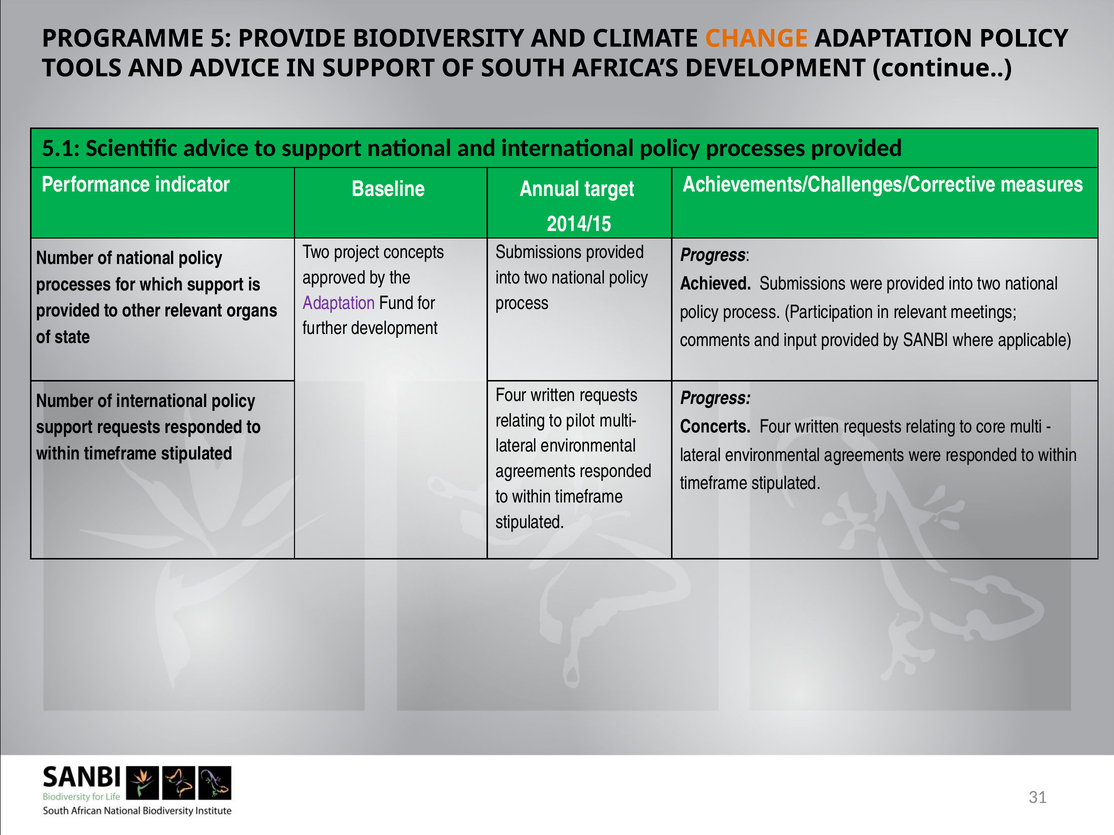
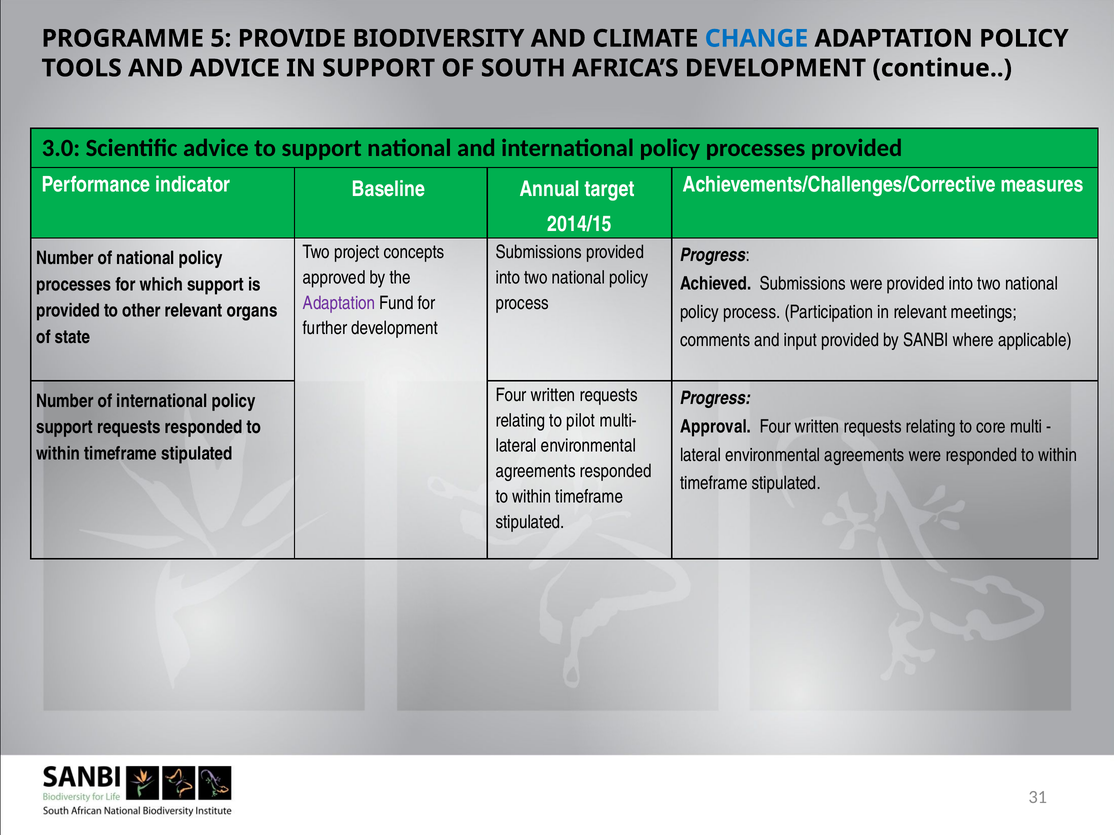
CHANGE colour: orange -> blue (756, 39)
5.1: 5.1 -> 3.0 (61, 148)
Concerts: Concerts -> Approval (716, 427)
